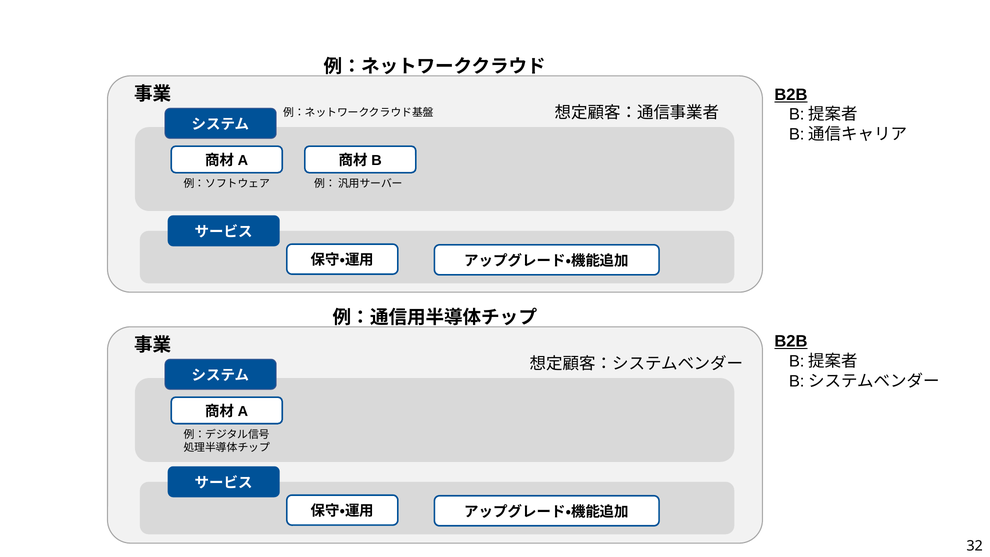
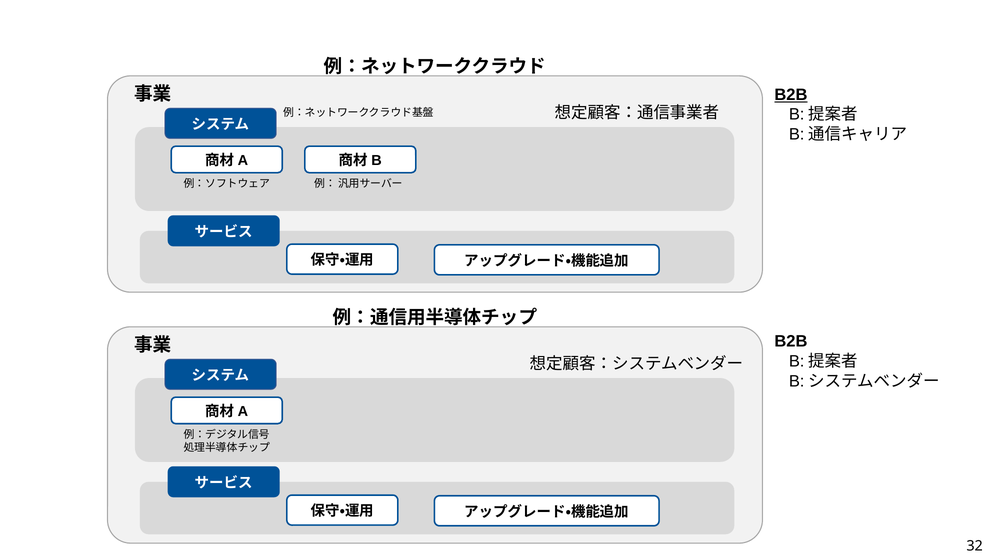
B2B underline: present -> none (791, 341)
